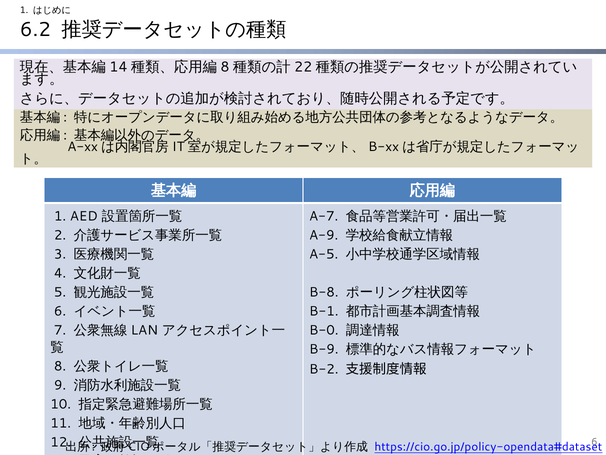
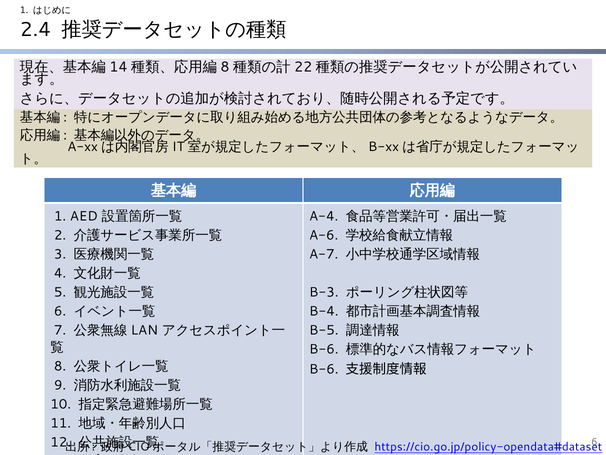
6.2: 6.2 -> 2.4 (35, 29)
A-7: A-7 -> A-4 (324, 216)
A-9: A-9 -> A-6 (324, 235)
A-5: A-5 -> A-7 (324, 254)
B-8: B-8 -> B-3 (324, 292)
B-1: B-1 -> B-4 (324, 311)
B-0: B-0 -> B-5 (324, 330)
B-9: B-9 -> B-6 (324, 349)
B-2: B-2 -> B-6 (324, 369)
